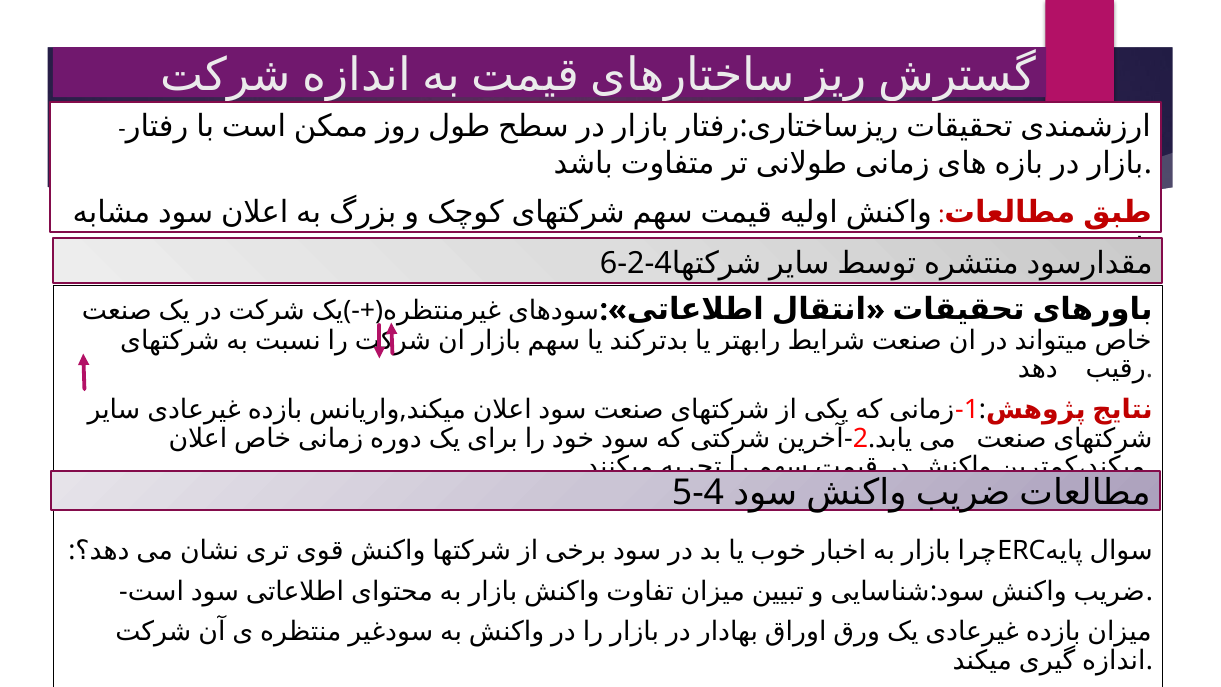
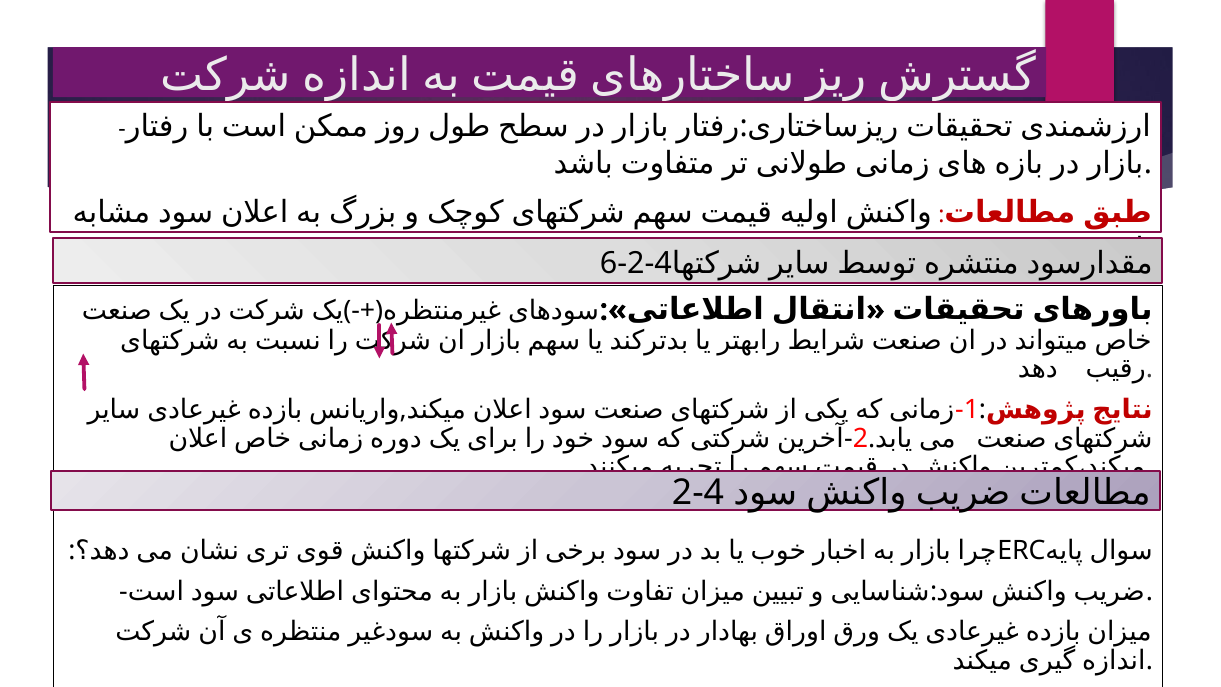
5-4: 5-4 -> 2-4 (698, 493)
